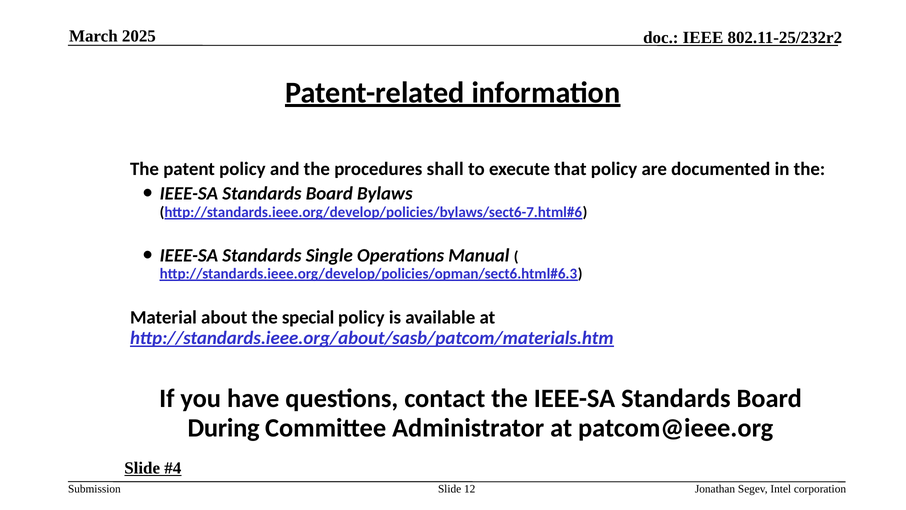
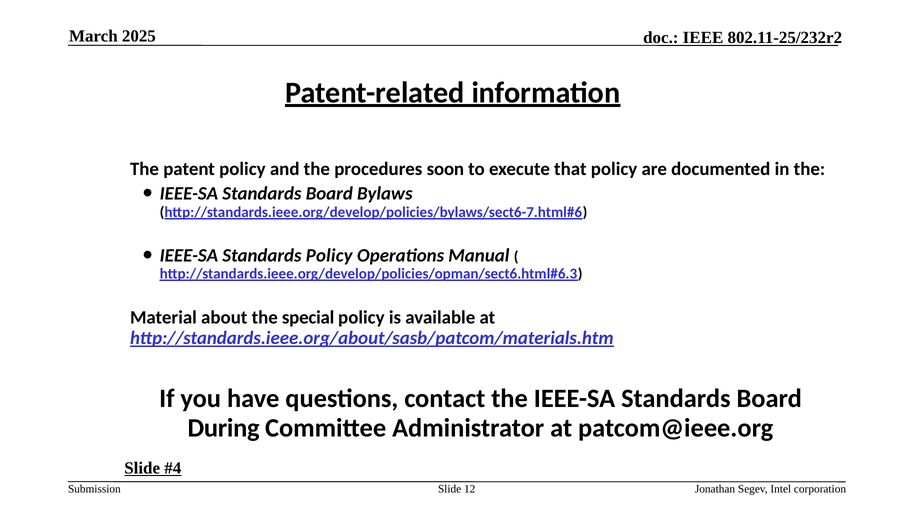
shall: shall -> soon (445, 169)
Standards Single: Single -> Policy (329, 255)
